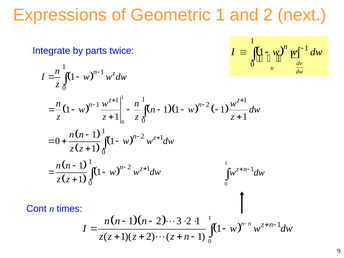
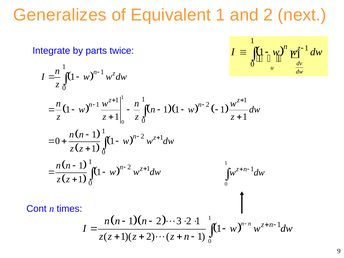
Expressions: Expressions -> Generalizes (60, 15)
Geometric: Geometric -> Equivalent (171, 15)
